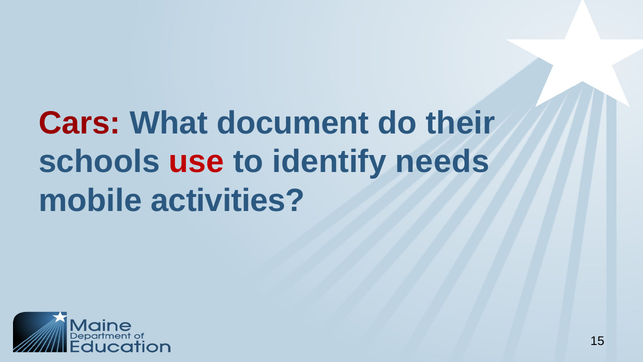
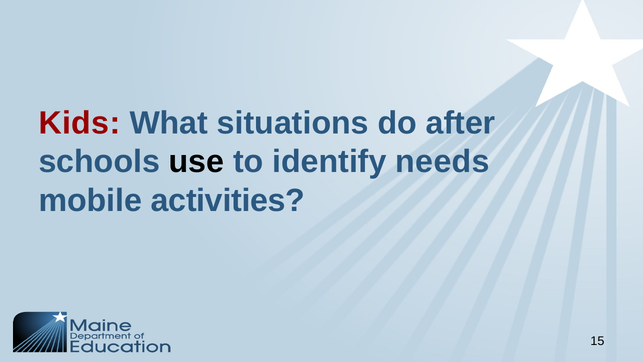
Cars: Cars -> Kids (79, 123)
document: document -> situations (293, 123)
their: their -> after (461, 123)
use colour: red -> black (196, 162)
